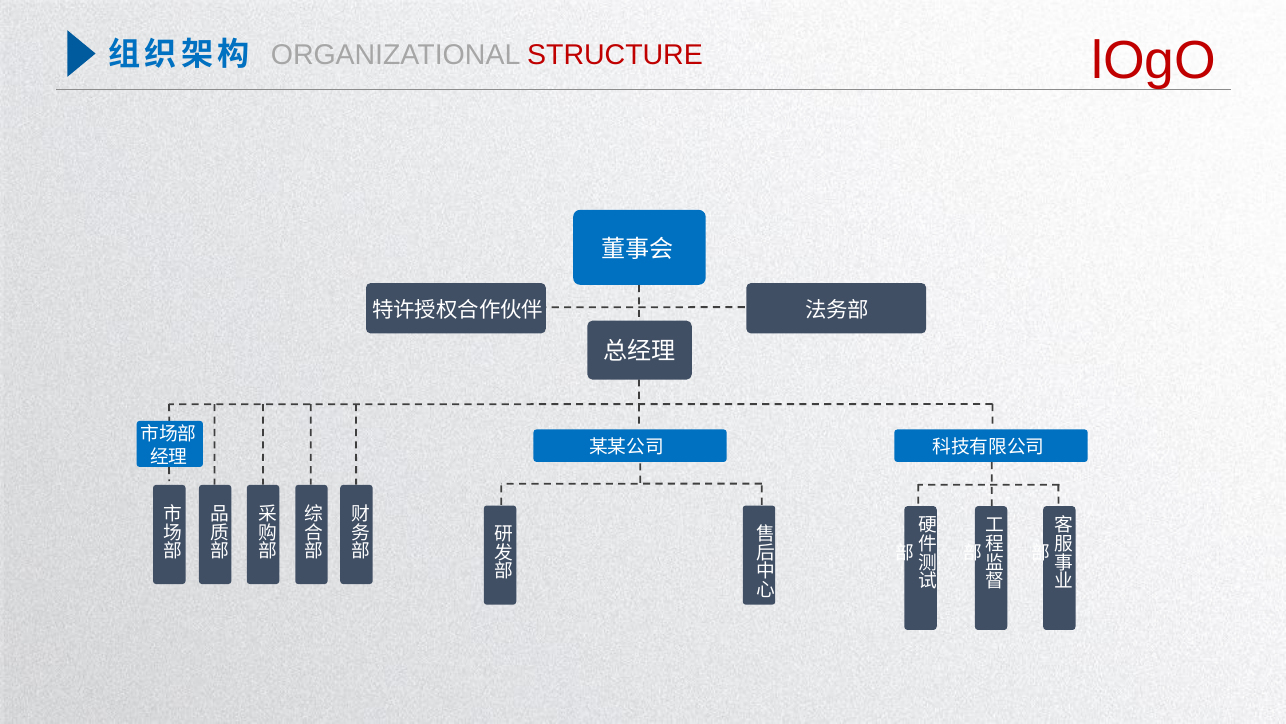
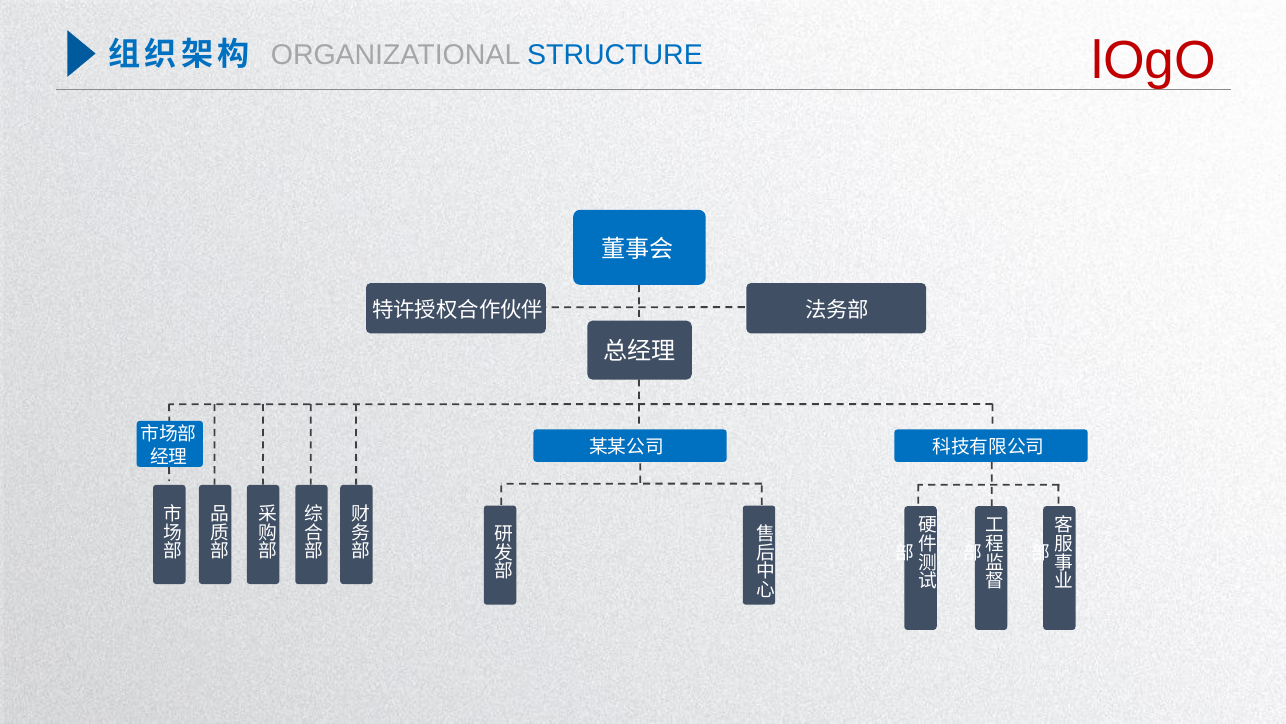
STRUCTURE colour: red -> blue (615, 55)
